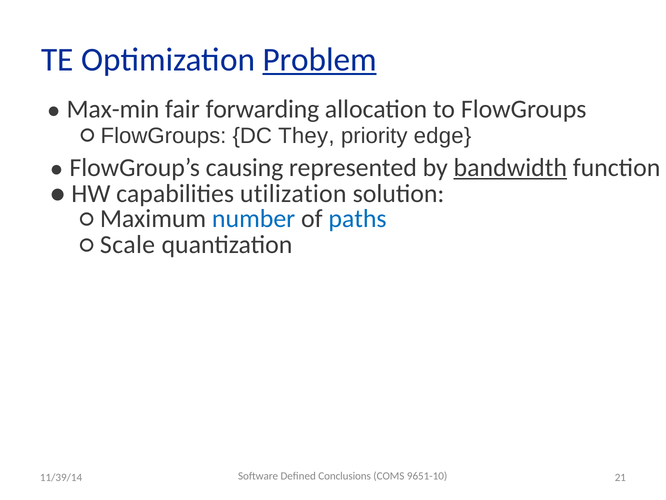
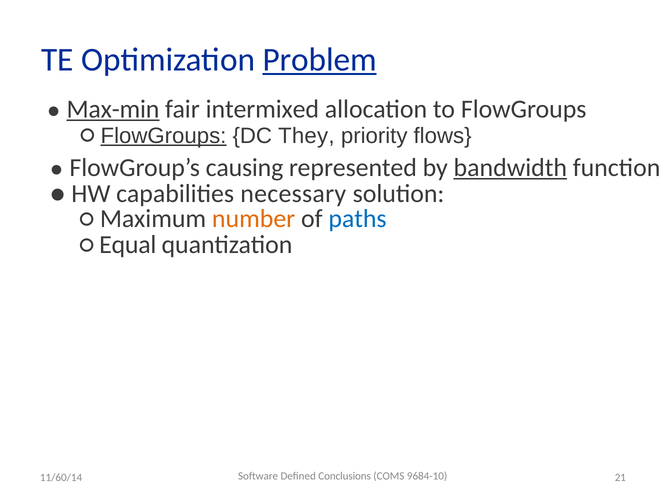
Max-min underline: none -> present (113, 109)
forwarding: forwarding -> intermixed (262, 109)
FlowGroups underline: none -> present (163, 136)
edge: edge -> flows (443, 136)
utilization: utilization -> necessary (293, 193)
number colour: blue -> orange (254, 218)
Scale: Scale -> Equal (128, 244)
9651-10: 9651-10 -> 9684-10 (427, 476)
11/39/14: 11/39/14 -> 11/60/14 (61, 477)
